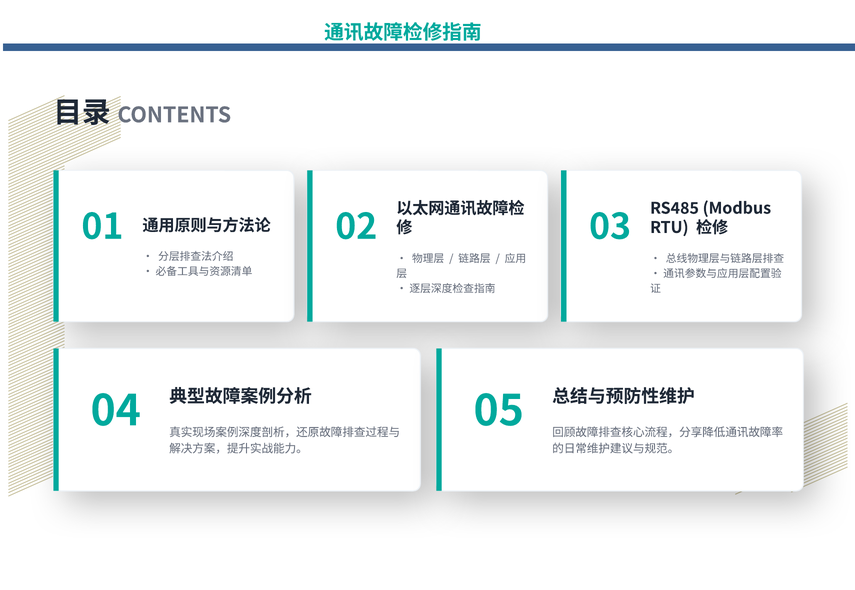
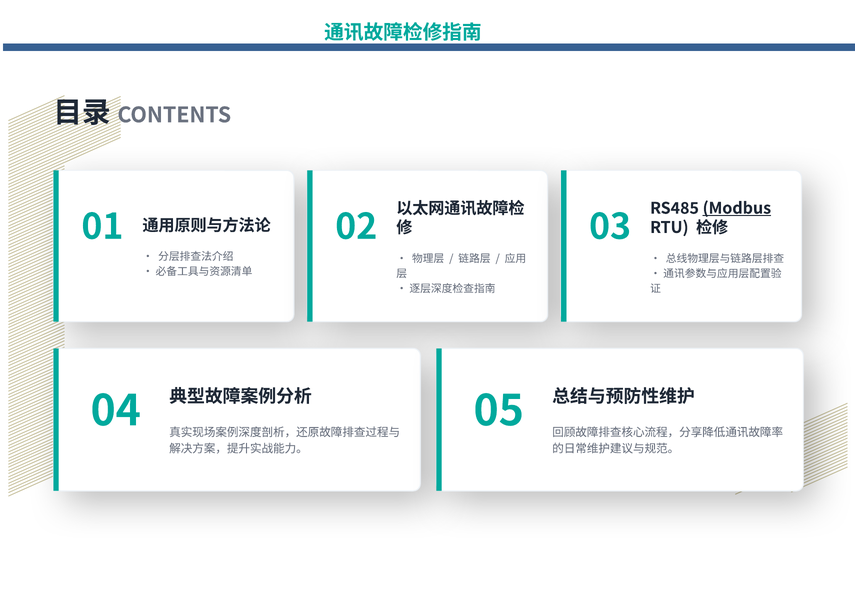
Modbus underline: none -> present (737, 208)
